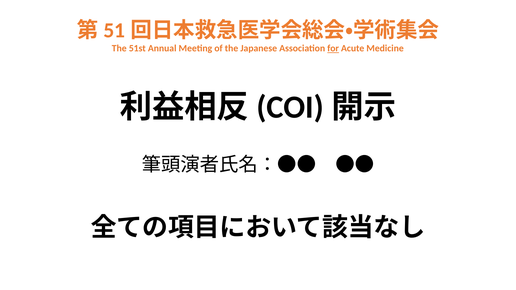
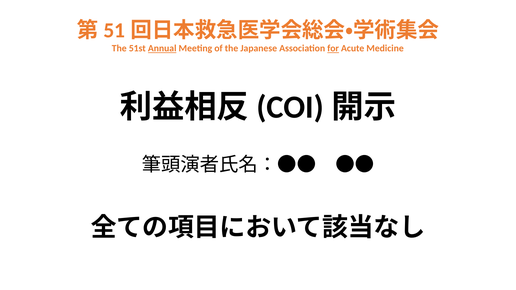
Annual underline: none -> present (162, 48)
